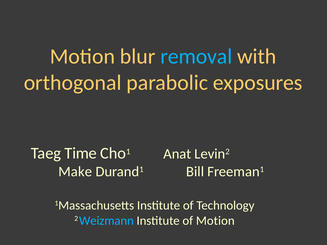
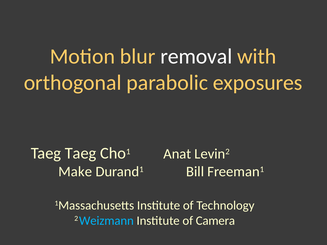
removal colour: light blue -> white (196, 57)
Taeg Time: Time -> Taeg (81, 153)
of Motion: Motion -> Camera (215, 221)
